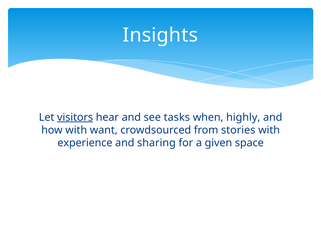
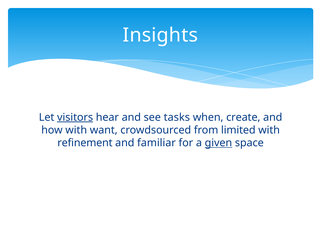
highly: highly -> create (243, 118)
stories: stories -> limited (238, 131)
experience: experience -> refinement (85, 143)
sharing: sharing -> familiar (156, 143)
given underline: none -> present (218, 143)
